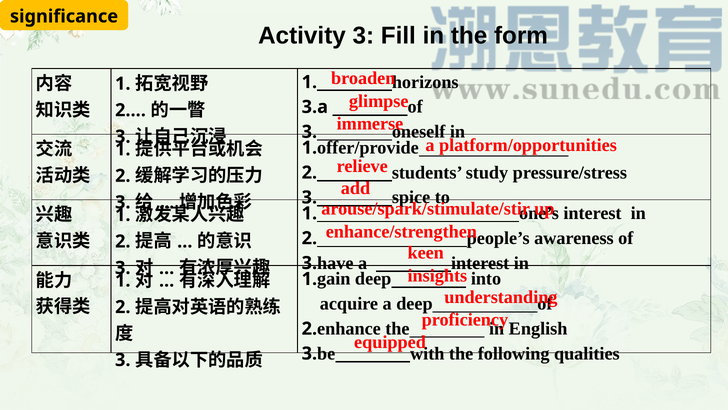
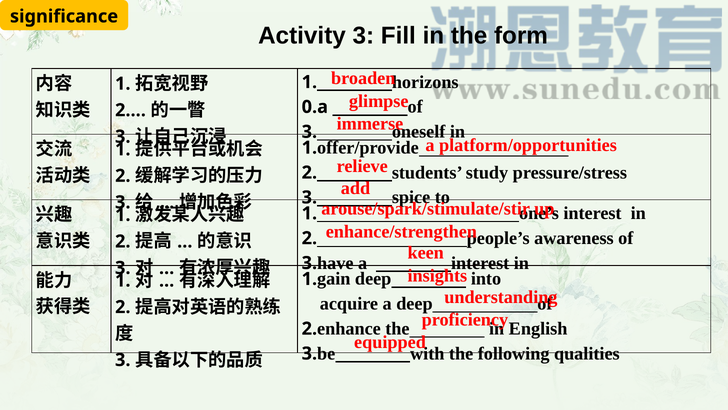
3.a: 3.a -> 0.a (315, 107)
